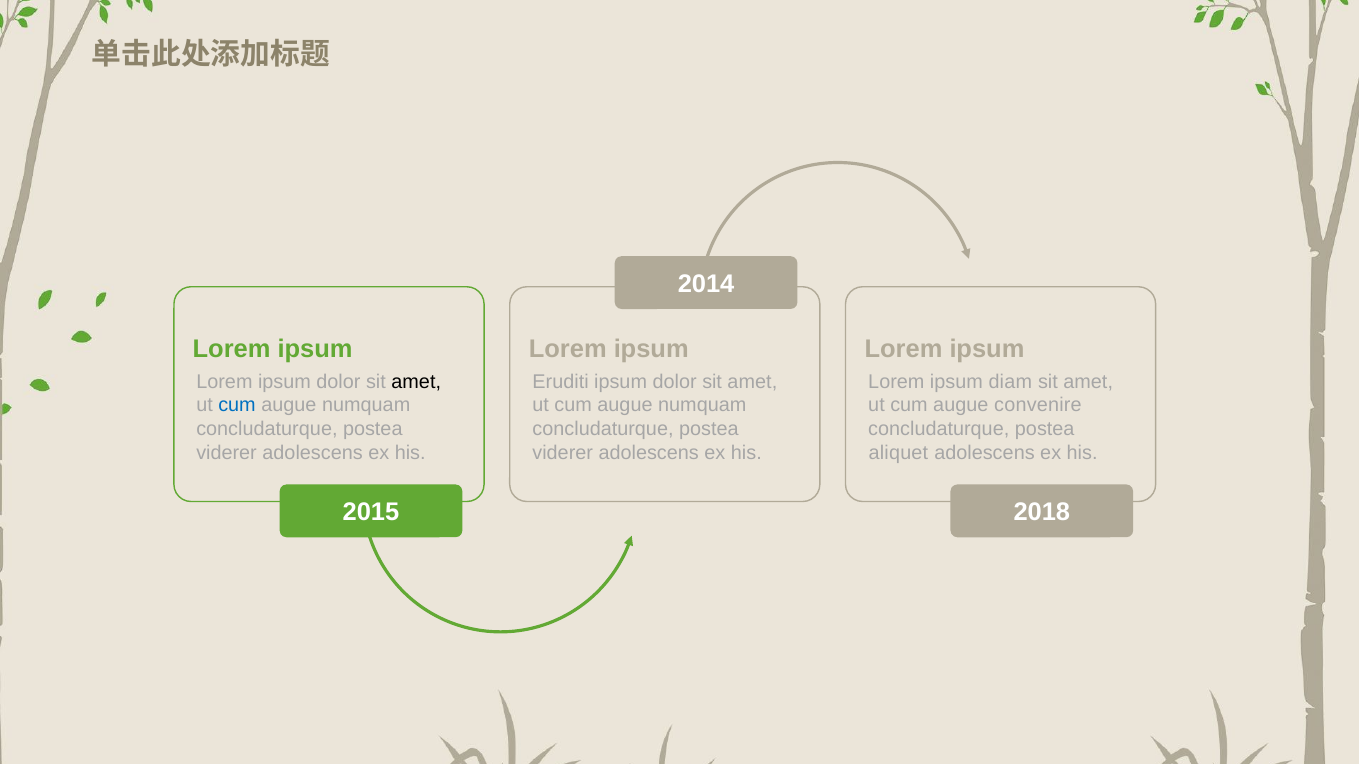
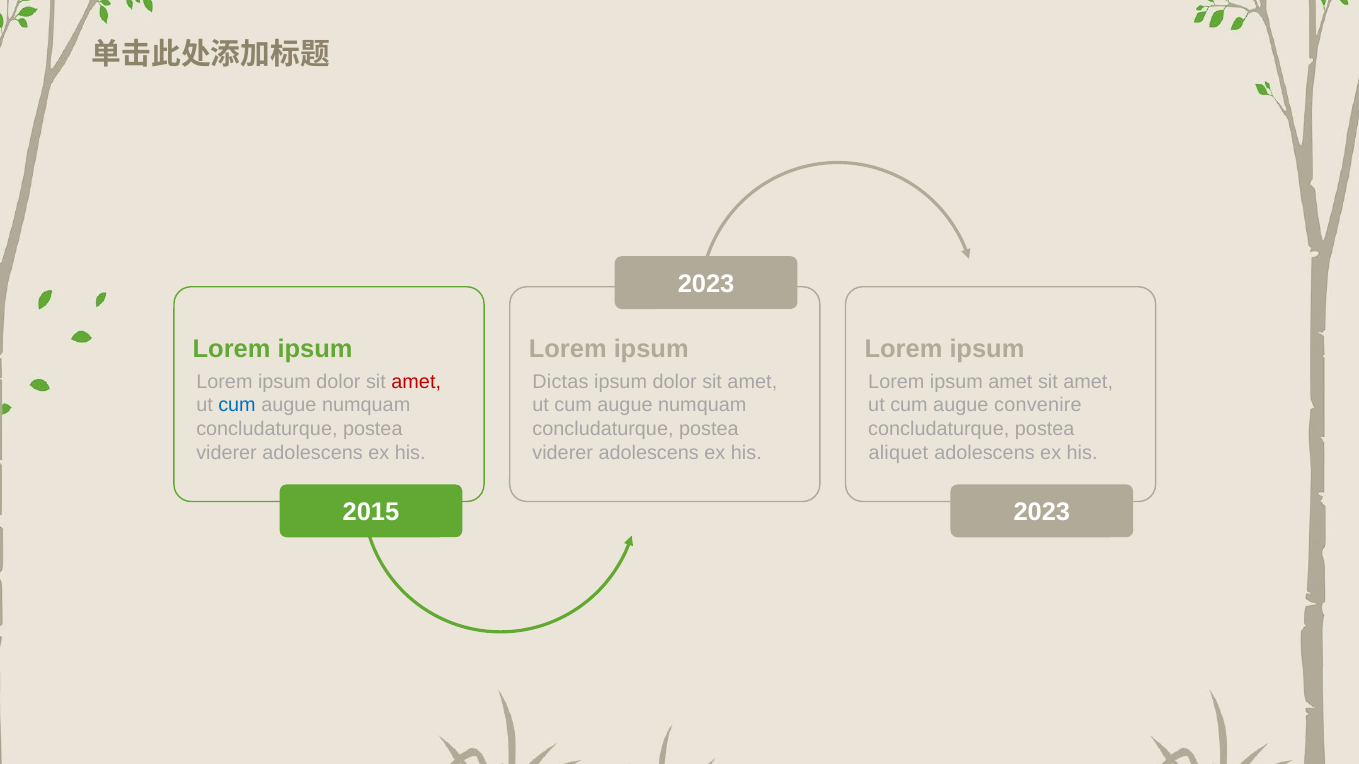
2014: 2014 -> 2023 (706, 285)
amet colour: black -> red (416, 382)
Eruditi: Eruditi -> Dictas (560, 382)
ipsum diam: diam -> amet (1010, 382)
2018: 2018 -> 2023 (1042, 512)
